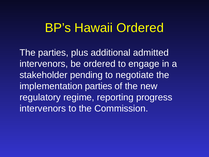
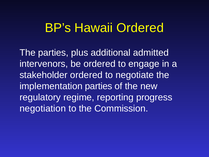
stakeholder pending: pending -> ordered (86, 75)
intervenors: intervenors -> negotiation (43, 108)
